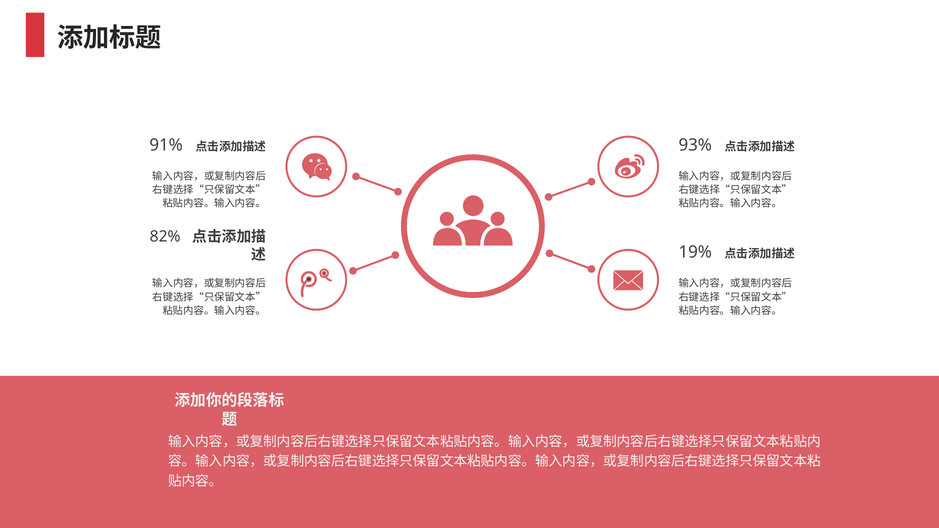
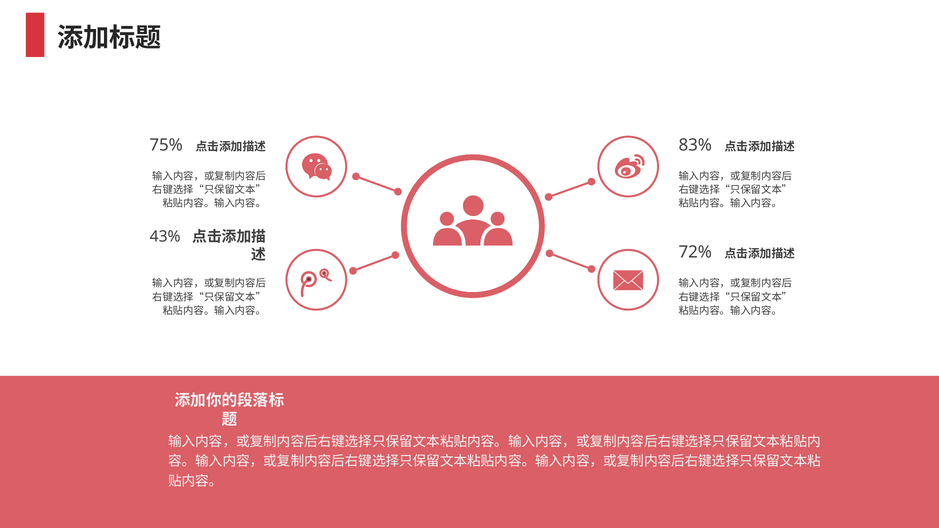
91%: 91% -> 75% (166, 145)
93%: 93% -> 83% (695, 145)
82%: 82% -> 43% (165, 237)
19%: 19% -> 72% (695, 252)
